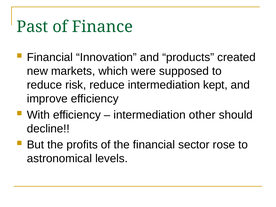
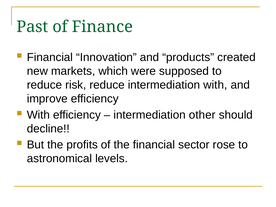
intermediation kept: kept -> with (215, 85)
